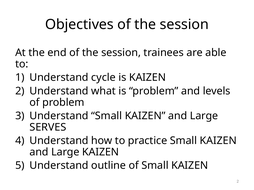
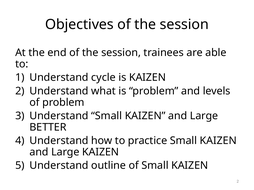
SERVES: SERVES -> BETTER (48, 127)
